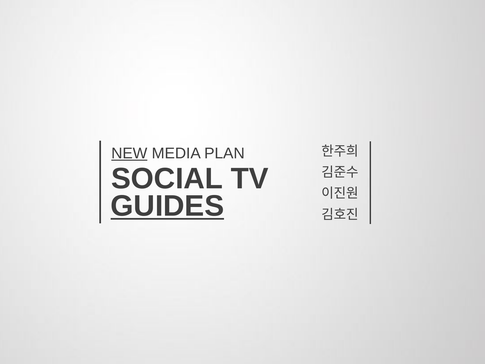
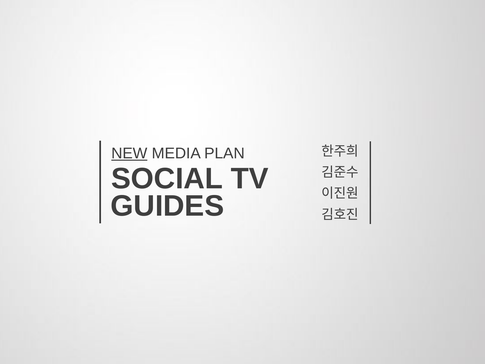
GUIDES underline: present -> none (167, 206)
